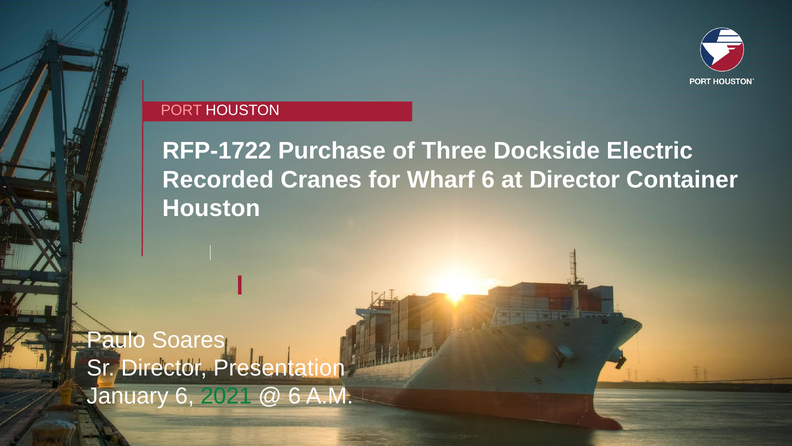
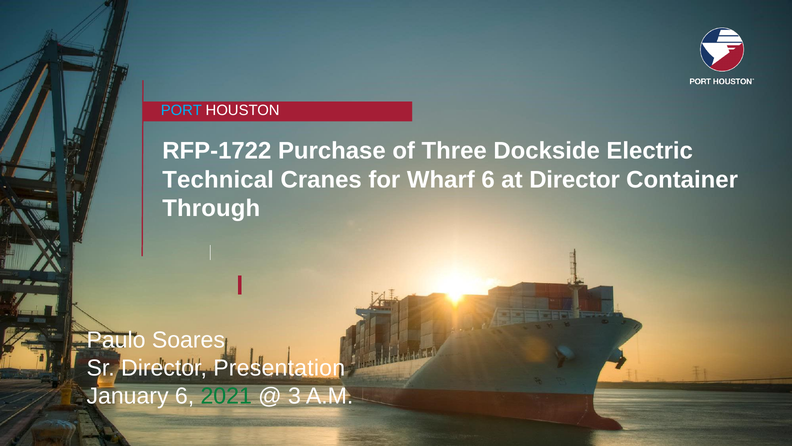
PORT colour: pink -> light blue (181, 110)
Recorded: Recorded -> Technical (218, 179)
Houston: Houston -> Through (211, 208)
6: 6 -> 3 (294, 395)
